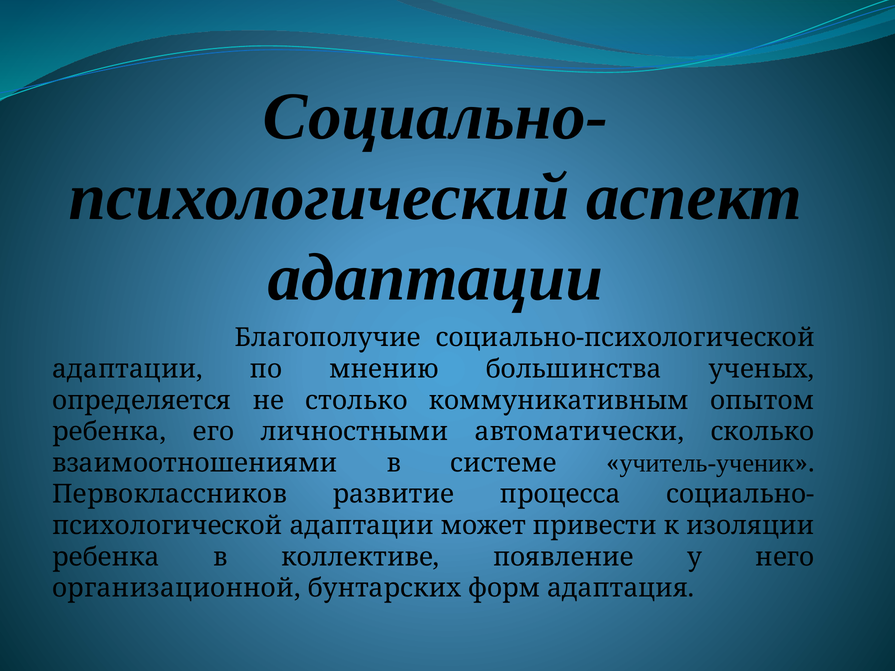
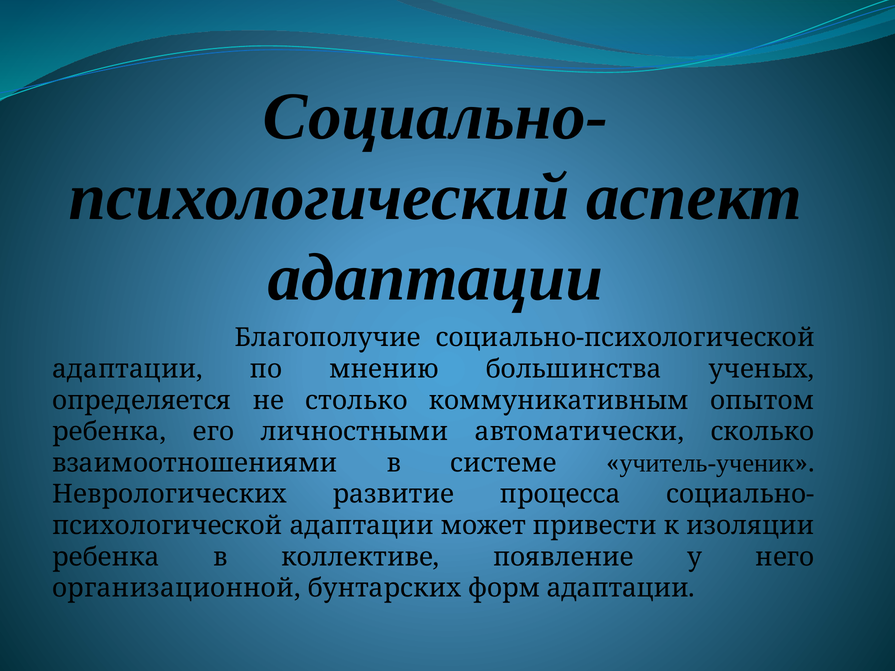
Первоклассников: Первоклассников -> Неврологических (170, 495)
форм адаптация: адаптация -> адаптации (621, 588)
